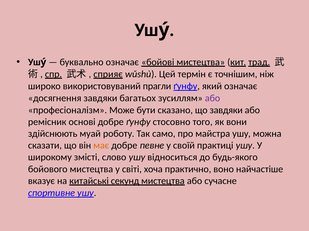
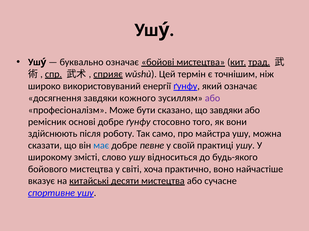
прагли: прагли -> енергії (157, 86)
багатьох: багатьох -> кожного (138, 99)
муай: муай -> після (90, 134)
має colour: orange -> blue (101, 146)
секунд: секунд -> десяти (125, 181)
